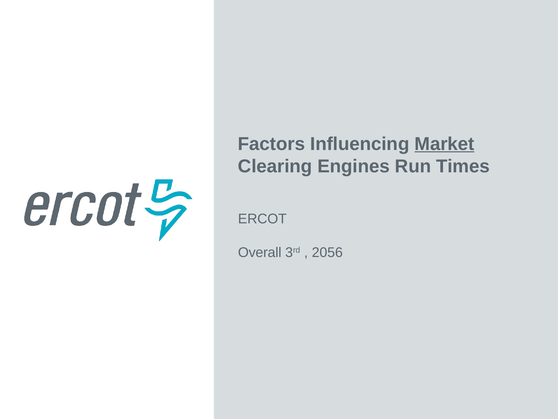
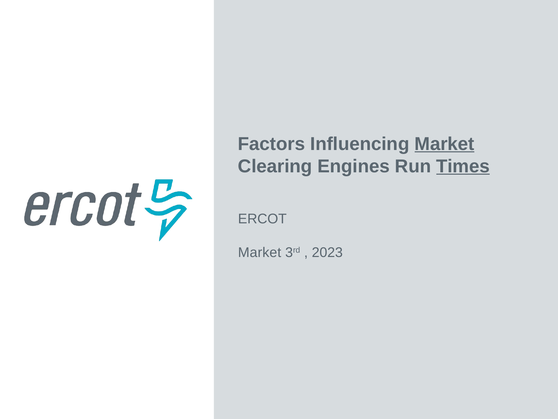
Times underline: none -> present (463, 166)
Overall: Overall -> Market (260, 252)
2056: 2056 -> 2023 (327, 252)
